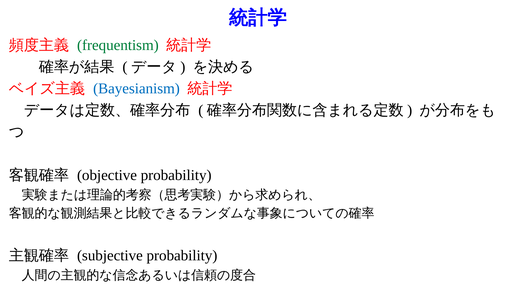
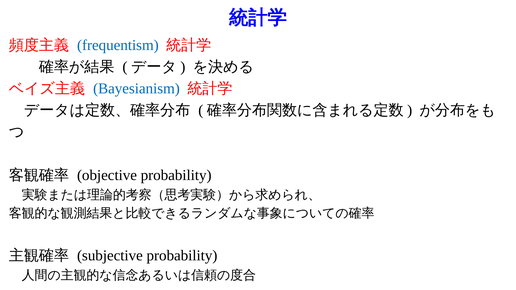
frequentism colour: green -> blue (118, 45)
